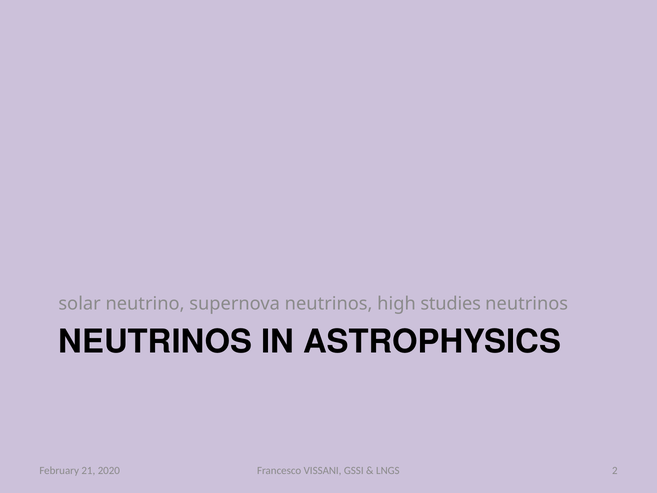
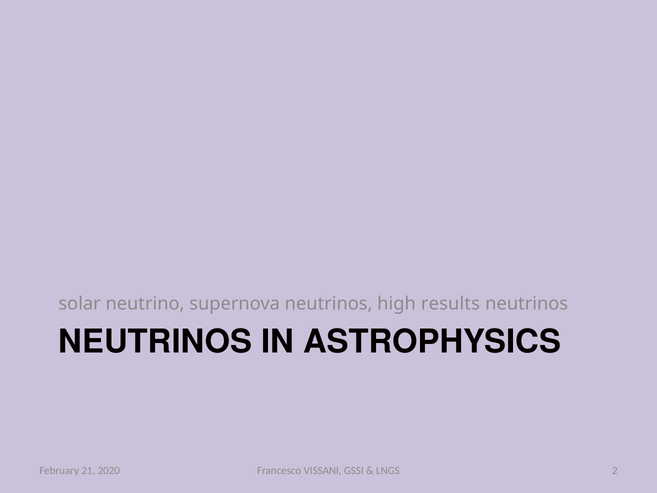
studies: studies -> results (450, 304)
